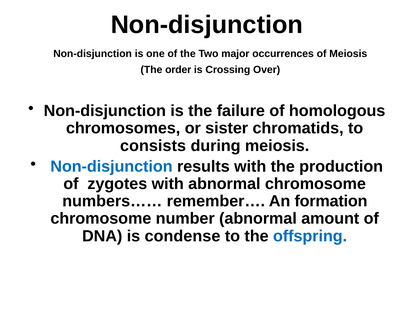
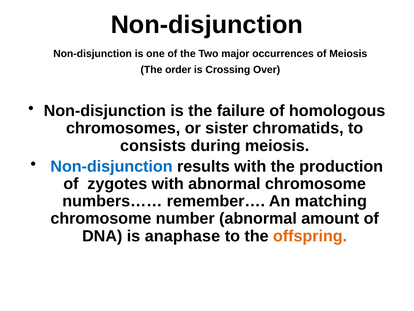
formation: formation -> matching (331, 201)
condense: condense -> anaphase (182, 236)
offspring colour: blue -> orange (310, 236)
